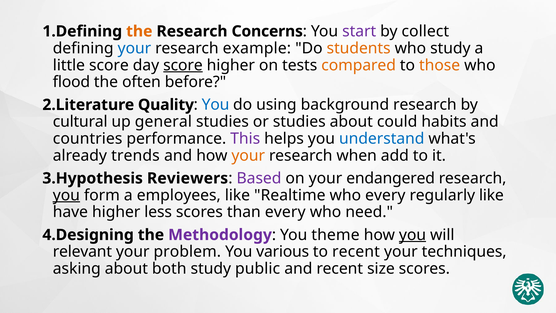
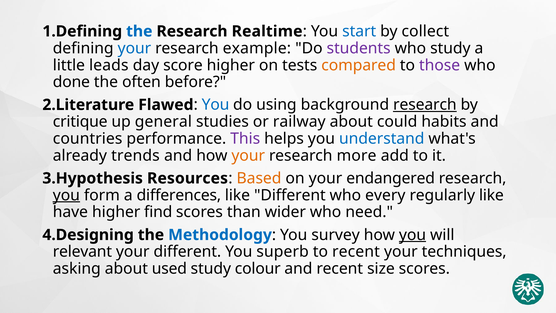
the colour: orange -> blue (139, 31)
Concerns: Concerns -> Realtime (267, 31)
start colour: purple -> blue (359, 31)
students colour: orange -> purple (359, 48)
little score: score -> leads (109, 65)
score underline: present -> none (183, 65)
those colour: orange -> purple (440, 65)
flood: flood -> done (71, 82)
Quality: Quality -> Flawed (166, 105)
research underline: none -> present (425, 105)
cultural: cultural -> critique (80, 122)
or studies: studies -> railway (299, 122)
when: when -> more (357, 155)
Reviewers: Reviewers -> Resources (188, 178)
Based colour: purple -> orange (259, 178)
employees: employees -> differences (179, 195)
like Realtime: Realtime -> Different (290, 195)
less: less -> find (158, 212)
than every: every -> wider (285, 212)
Methodology colour: purple -> blue (220, 235)
theme: theme -> survey (336, 235)
your problem: problem -> different (187, 252)
various: various -> superb (283, 252)
both: both -> used (169, 269)
public: public -> colour (258, 269)
